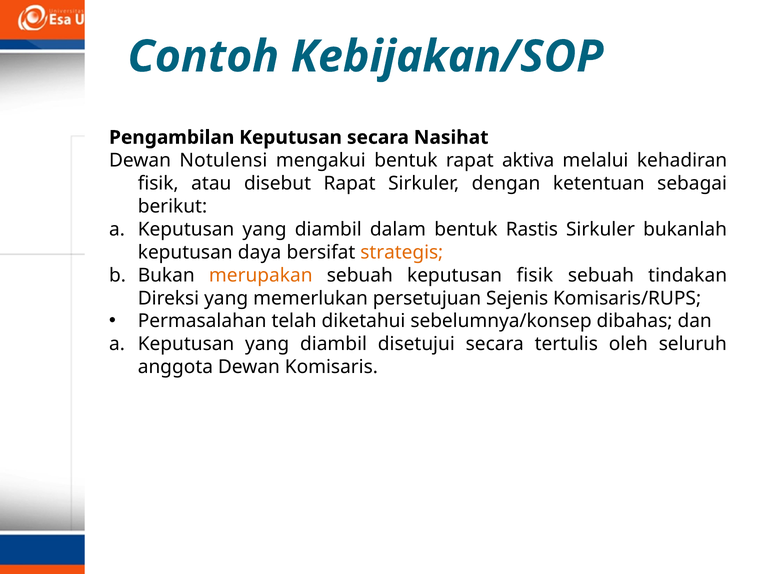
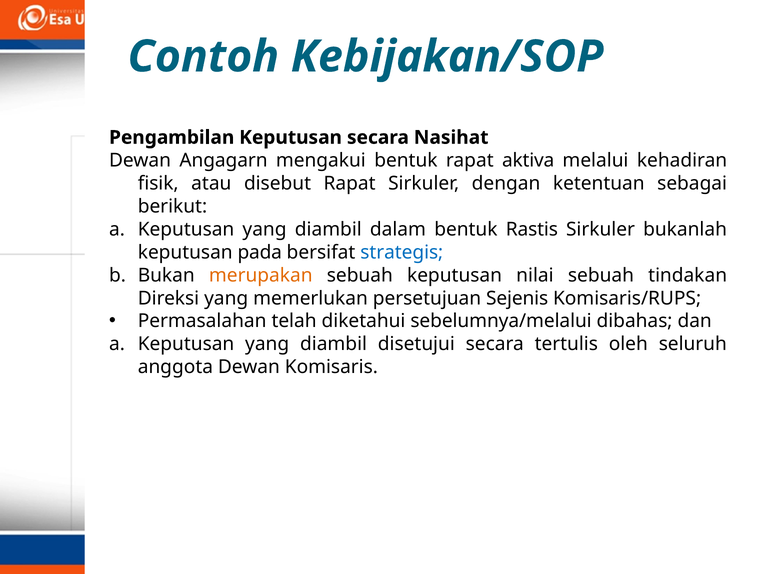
Notulensi: Notulensi -> Angagarn (223, 160)
daya: daya -> pada (260, 252)
strategis colour: orange -> blue (402, 252)
keputusan fisik: fisik -> nilai (535, 275)
sebelumnya/konsep: sebelumnya/konsep -> sebelumnya/melalui (501, 321)
